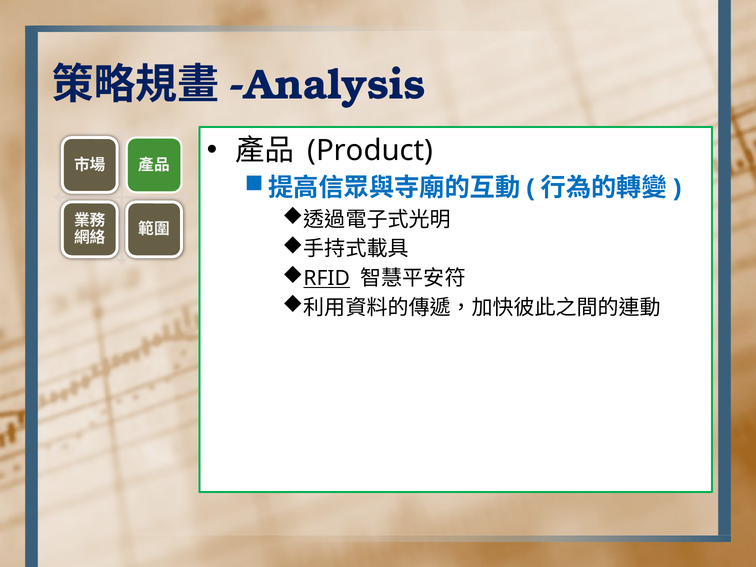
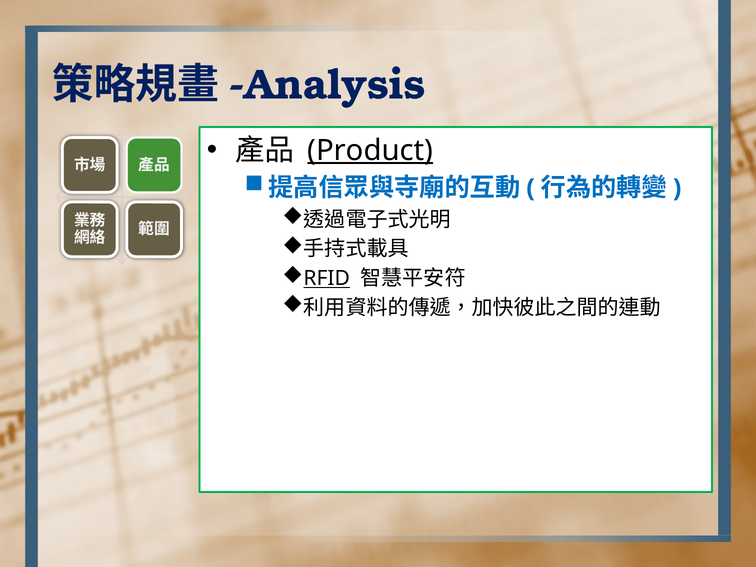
Product underline: none -> present (370, 150)
